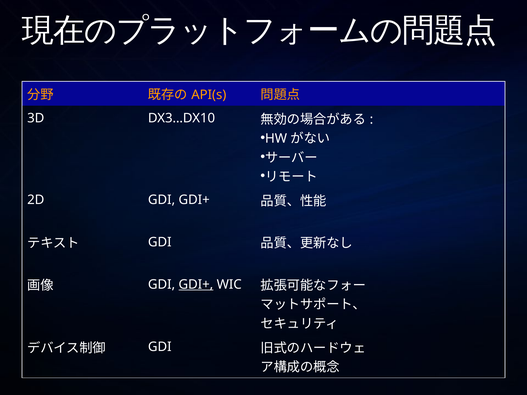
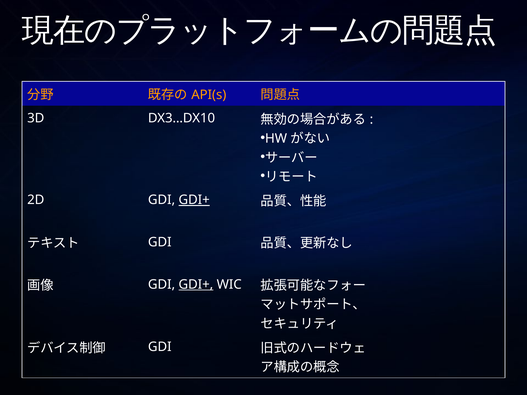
GDI+ underline: none -> present (194, 200)
